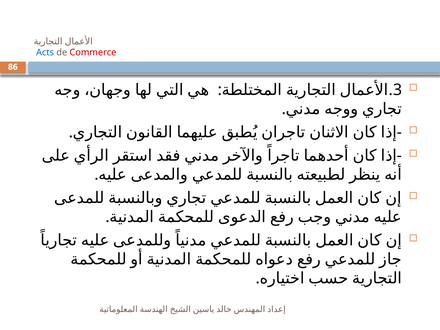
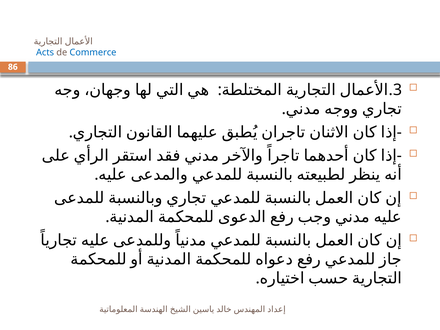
Commerce colour: red -> blue (93, 53)
